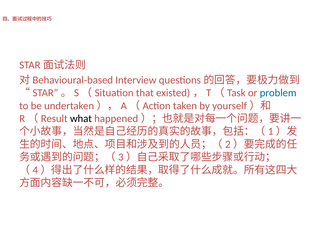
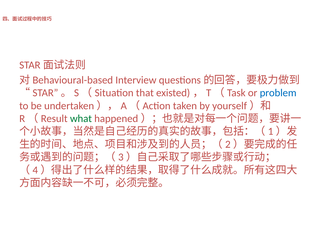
what colour: black -> green (81, 118)
